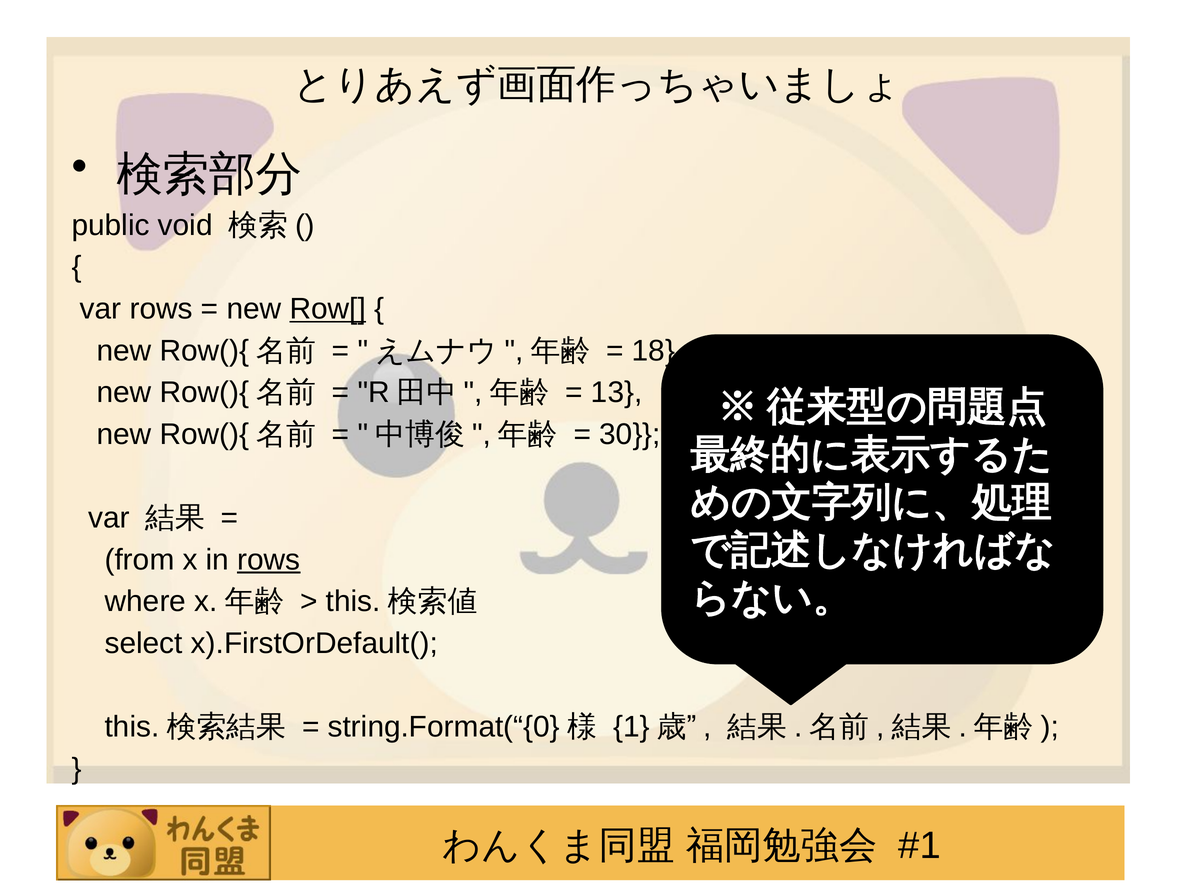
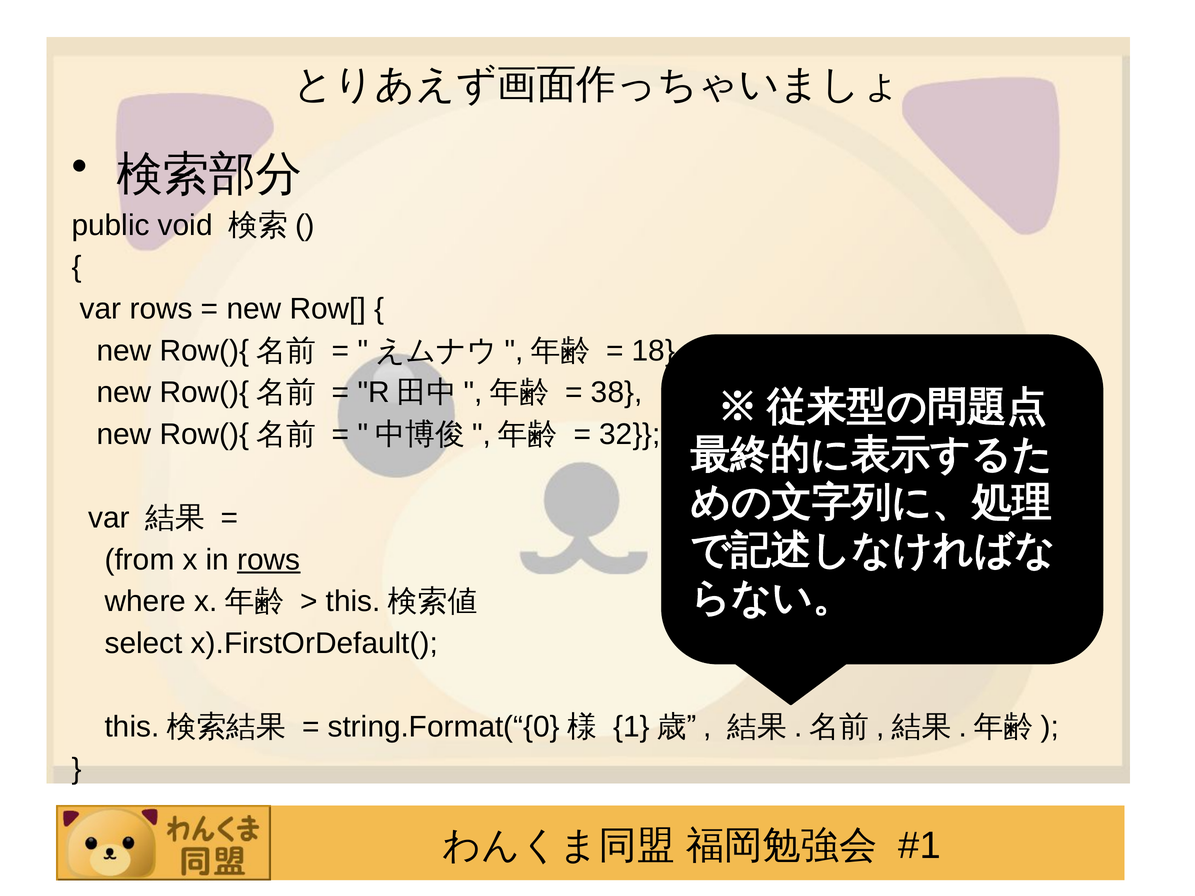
Row[ underline: present -> none (328, 309)
13: 13 -> 38 (617, 393)
30: 30 -> 32 (630, 434)
